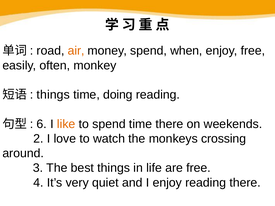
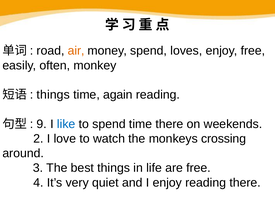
when: when -> loves (186, 51)
doing: doing -> again (118, 95)
6: 6 -> 9 (42, 124)
like colour: orange -> blue (66, 124)
